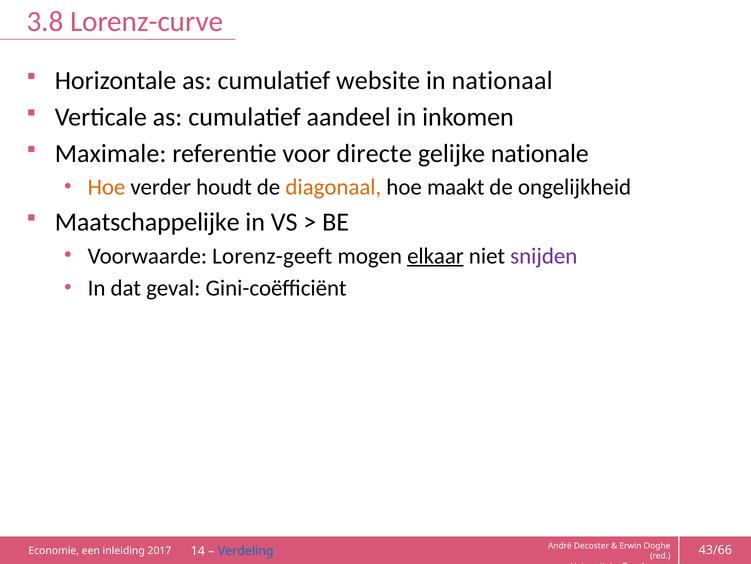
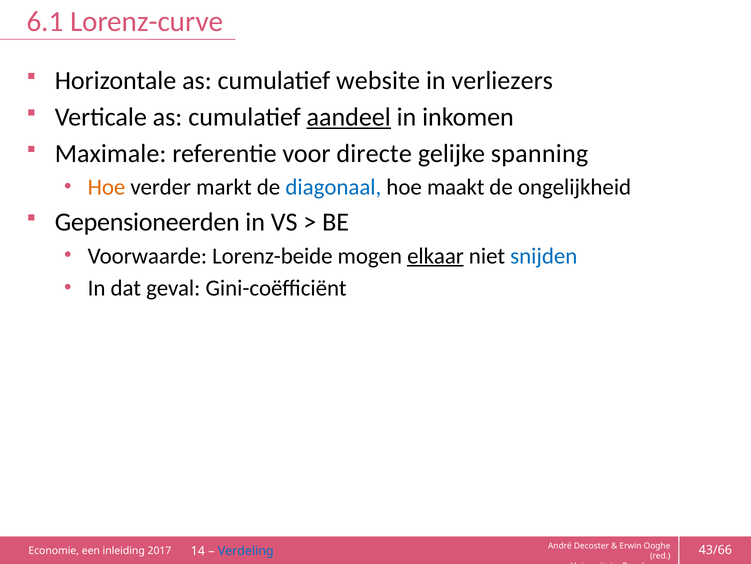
3.8: 3.8 -> 6.1 (45, 22)
nationaal: nationaal -> verliezers (502, 80)
aandeel underline: none -> present (349, 117)
nationale: nationale -> spanning (540, 153)
houdt: houdt -> markt (224, 187)
diagonaal colour: orange -> blue (333, 187)
Maatschappelijke: Maatschappelijke -> Gepensioneerden (147, 222)
Lorenz-geeft: Lorenz-geeft -> Lorenz-beide (272, 256)
snijden colour: purple -> blue (544, 256)
